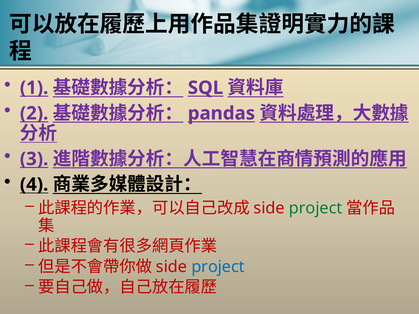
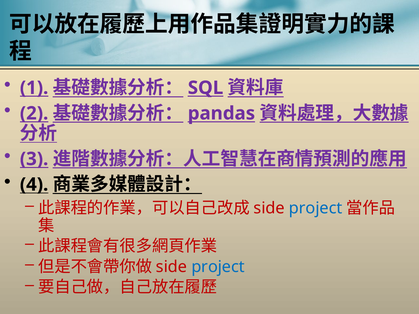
project colour: green -> blue (316, 208)
